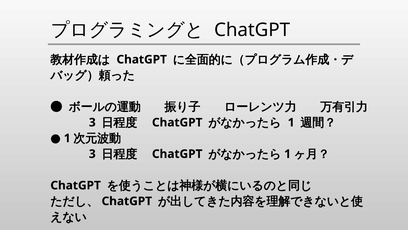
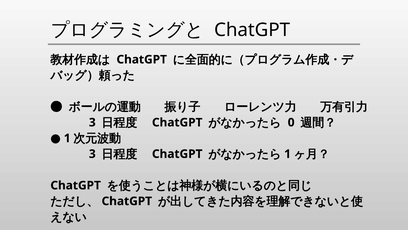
1: 1 -> 0 (291, 122)
